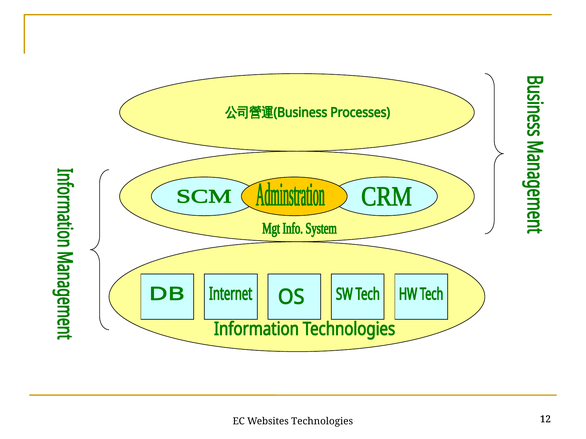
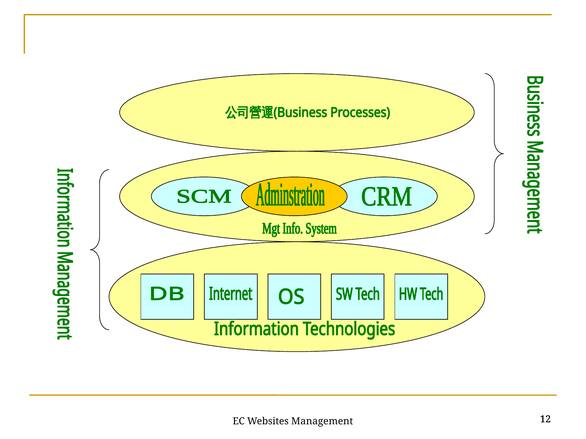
Technologies: Technologies -> Management (322, 422)
